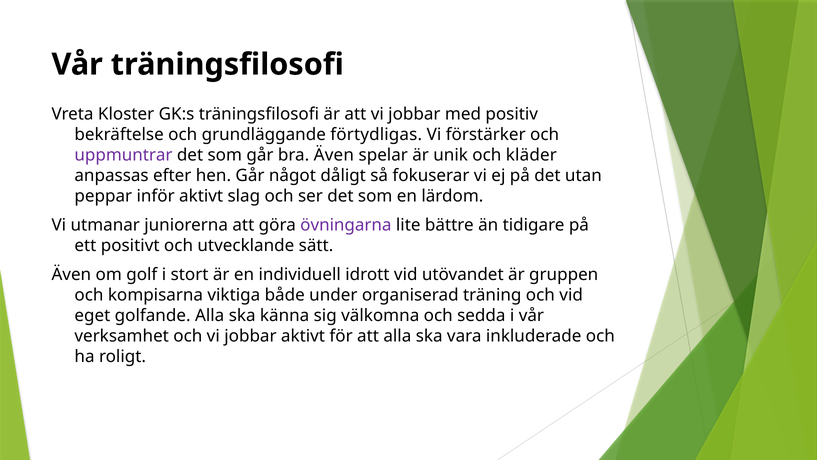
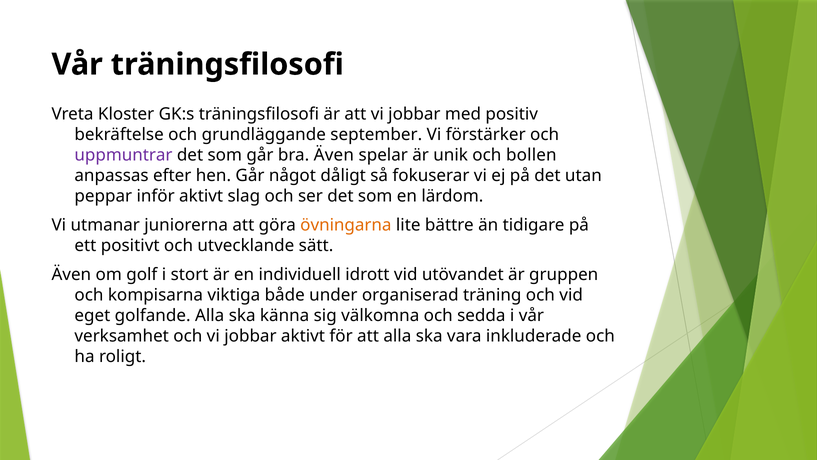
förtydligas: förtydligas -> september (376, 135)
kläder: kläder -> bollen (531, 155)
övningarna colour: purple -> orange (346, 225)
